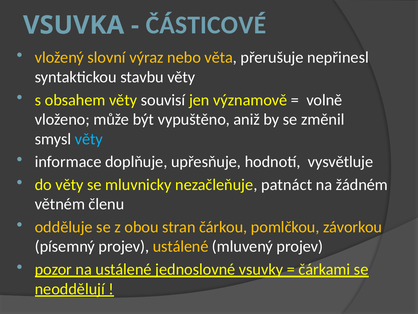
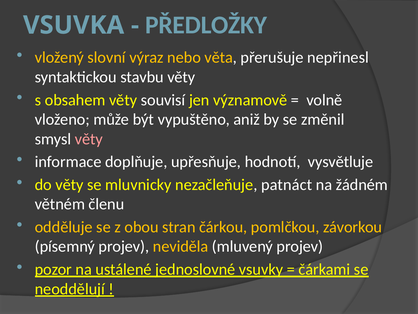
ČÁSTICOVÉ: ČÁSTICOVÉ -> PŘEDLOŽKY (206, 25)
věty colour: light blue -> pink (89, 139)
projev ustálené: ustálené -> neviděla (181, 246)
